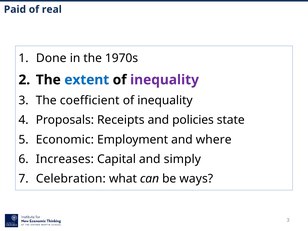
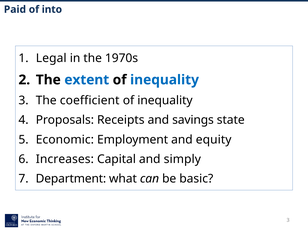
real: real -> into (52, 9)
Done: Done -> Legal (51, 58)
inequality colour: purple -> blue (165, 80)
policies: policies -> savings (193, 120)
where: where -> equity (214, 140)
Celebration: Celebration -> Department (71, 179)
ways: ways -> basic (196, 179)
